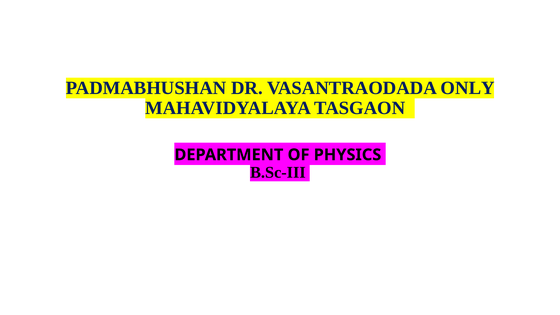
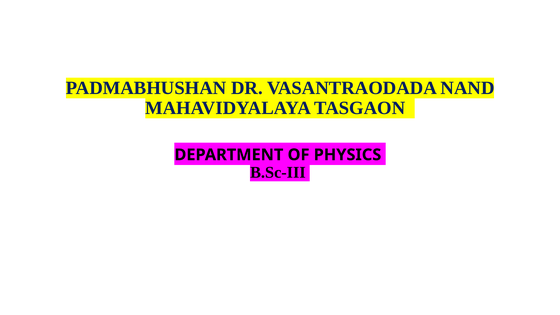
ONLY: ONLY -> NAND (468, 88)
